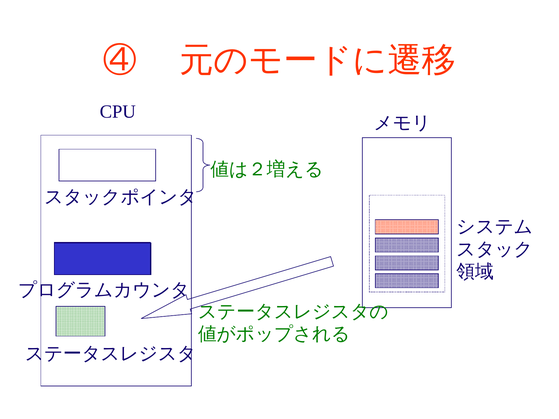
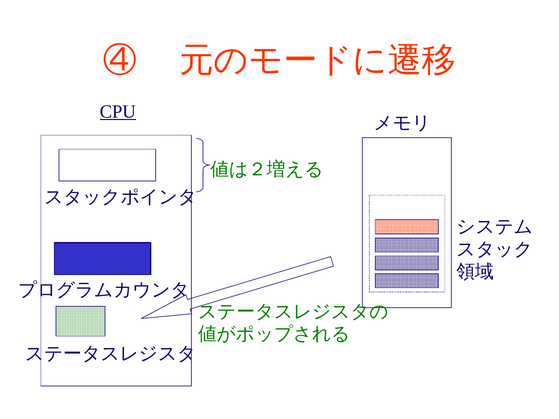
CPU underline: none -> present (118, 112)
